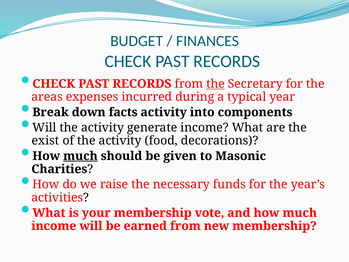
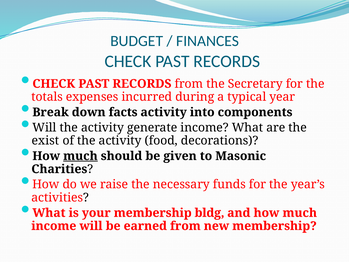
the underline: present -> none (216, 84)
areas: areas -> totals (47, 97)
vote: vote -> bldg (210, 213)
